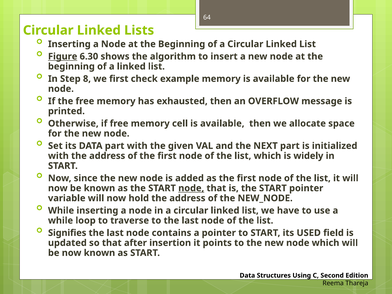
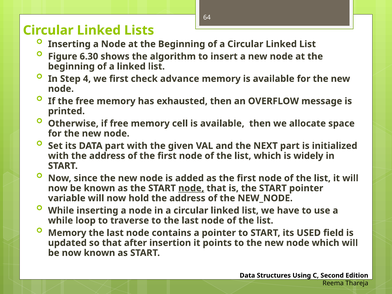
Figure underline: present -> none (63, 56)
8: 8 -> 4 (87, 79)
example: example -> advance (180, 79)
Signifies: Signifies -> Memory (67, 233)
